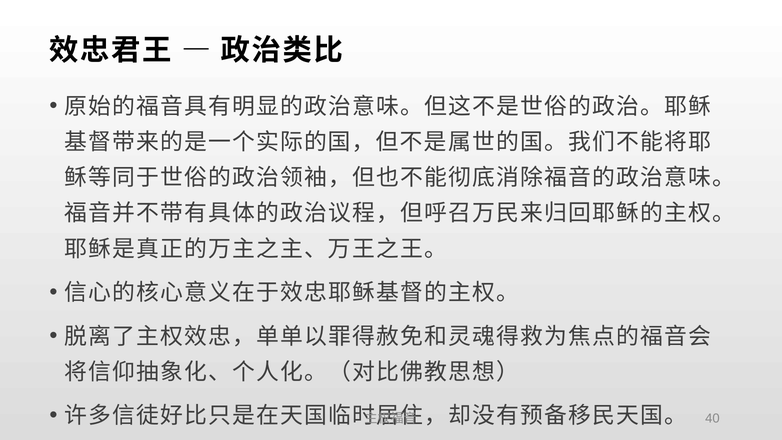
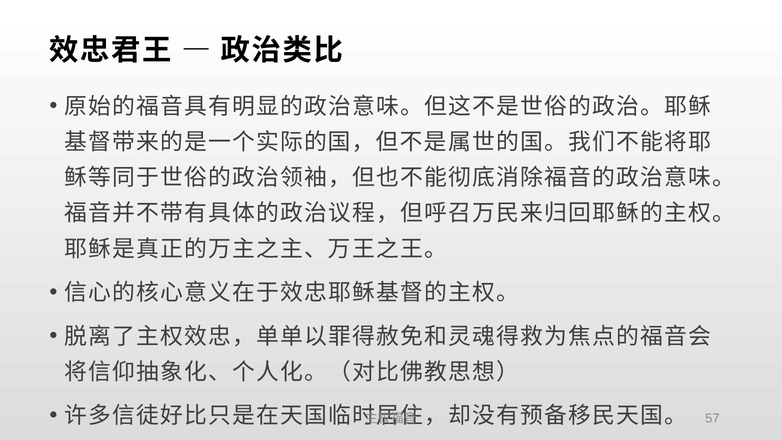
40: 40 -> 57 (712, 418)
